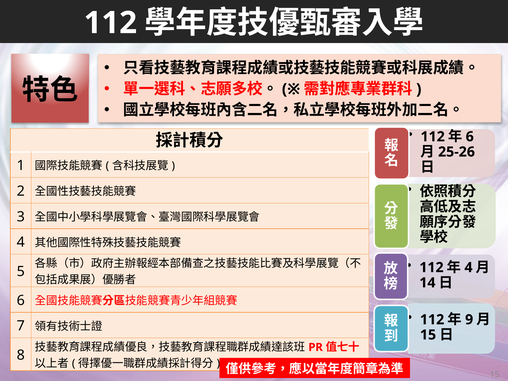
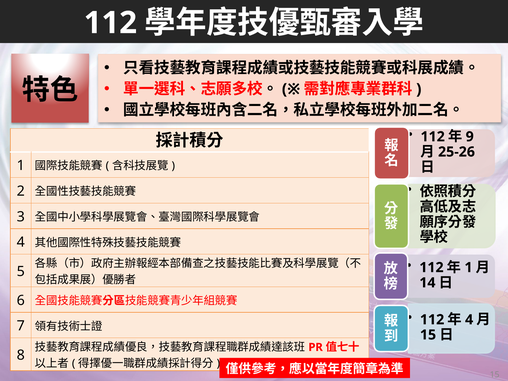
6: 6 -> 9 (470, 137)
4: 4 -> 1 (469, 267)
9: 9 -> 4 (469, 320)
